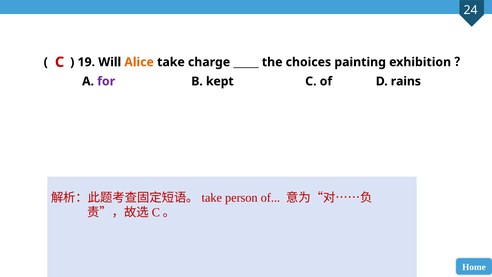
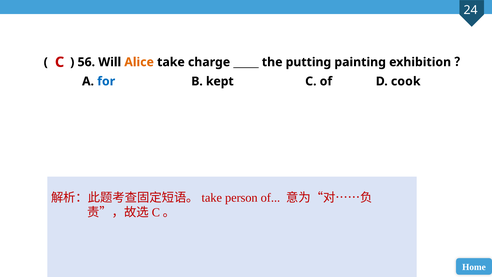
19: 19 -> 56 (86, 62)
choices: choices -> putting (308, 62)
for colour: purple -> blue (106, 81)
rains: rains -> cook (406, 81)
